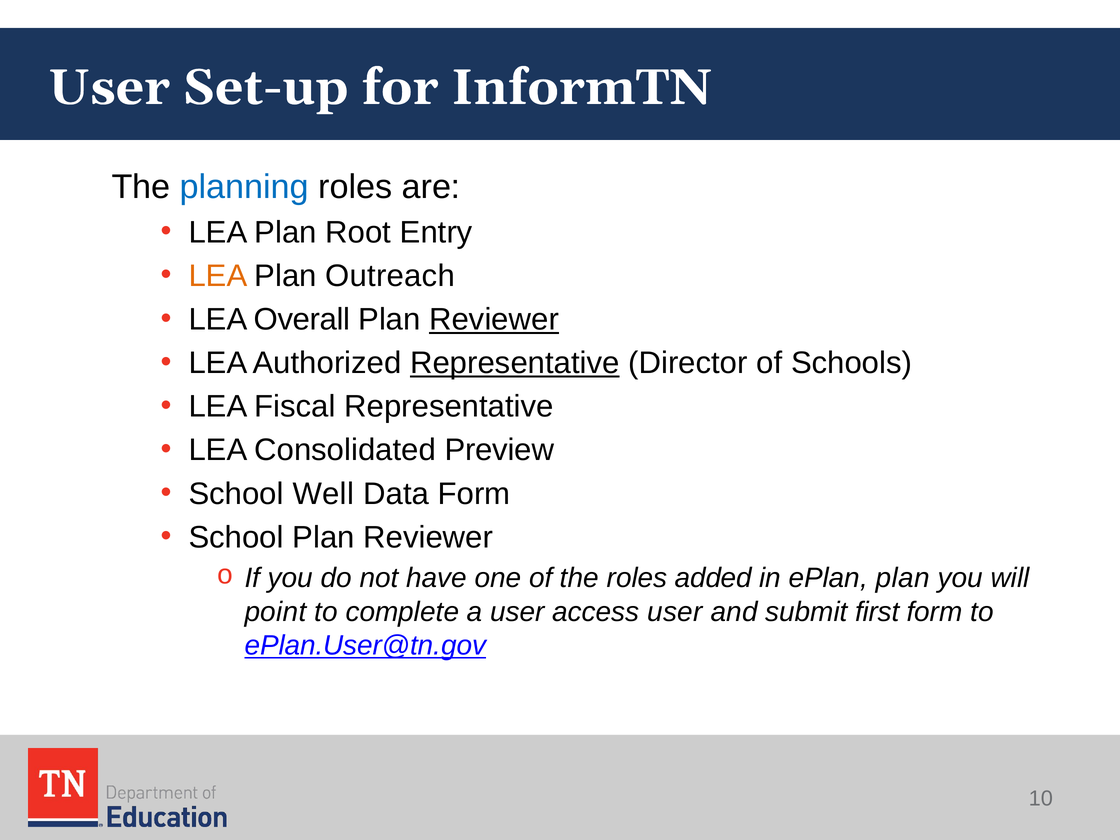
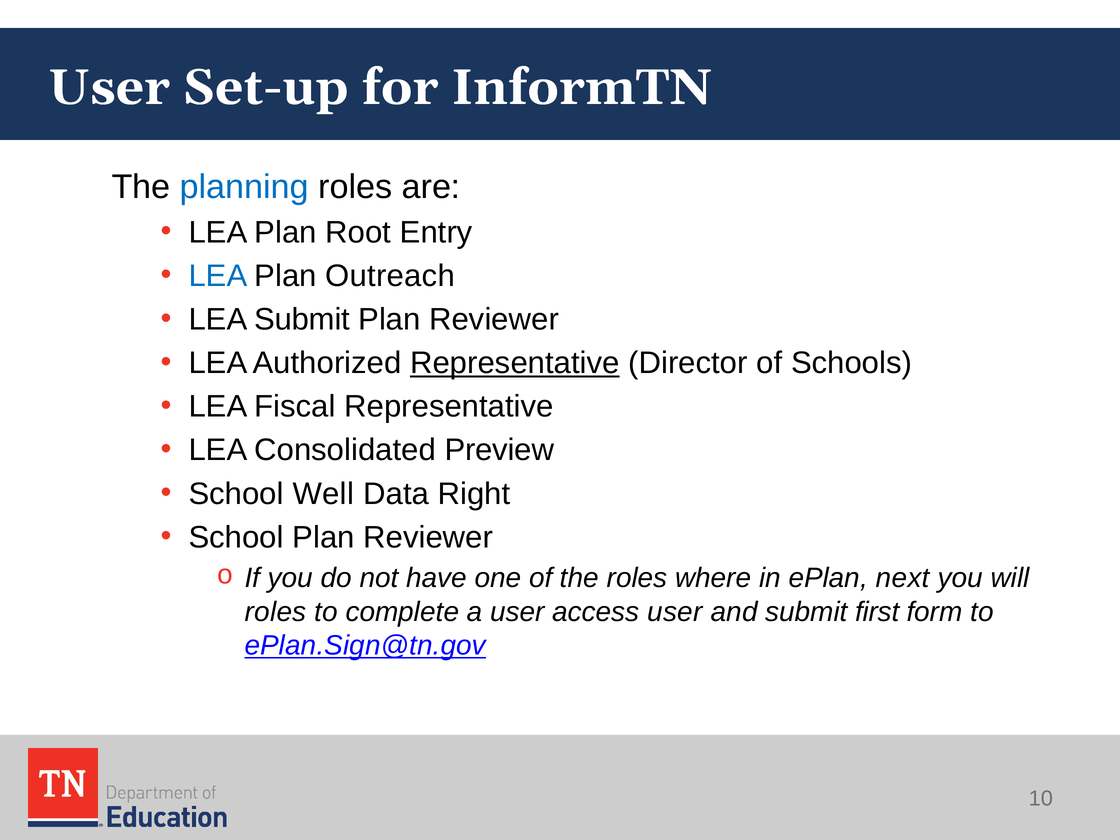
LEA colour: orange -> blue (218, 276)
LEA Overall: Overall -> Submit (302, 320)
Reviewer underline: present -> none (494, 320)
Data Form: Form -> Right (474, 494)
added: added -> where (713, 578)
ePlan plan: plan -> next (903, 578)
point: point -> roles (276, 612)
ePlan.User@tn.gov: ePlan.User@tn.gov -> ePlan.Sign@tn.gov (365, 645)
